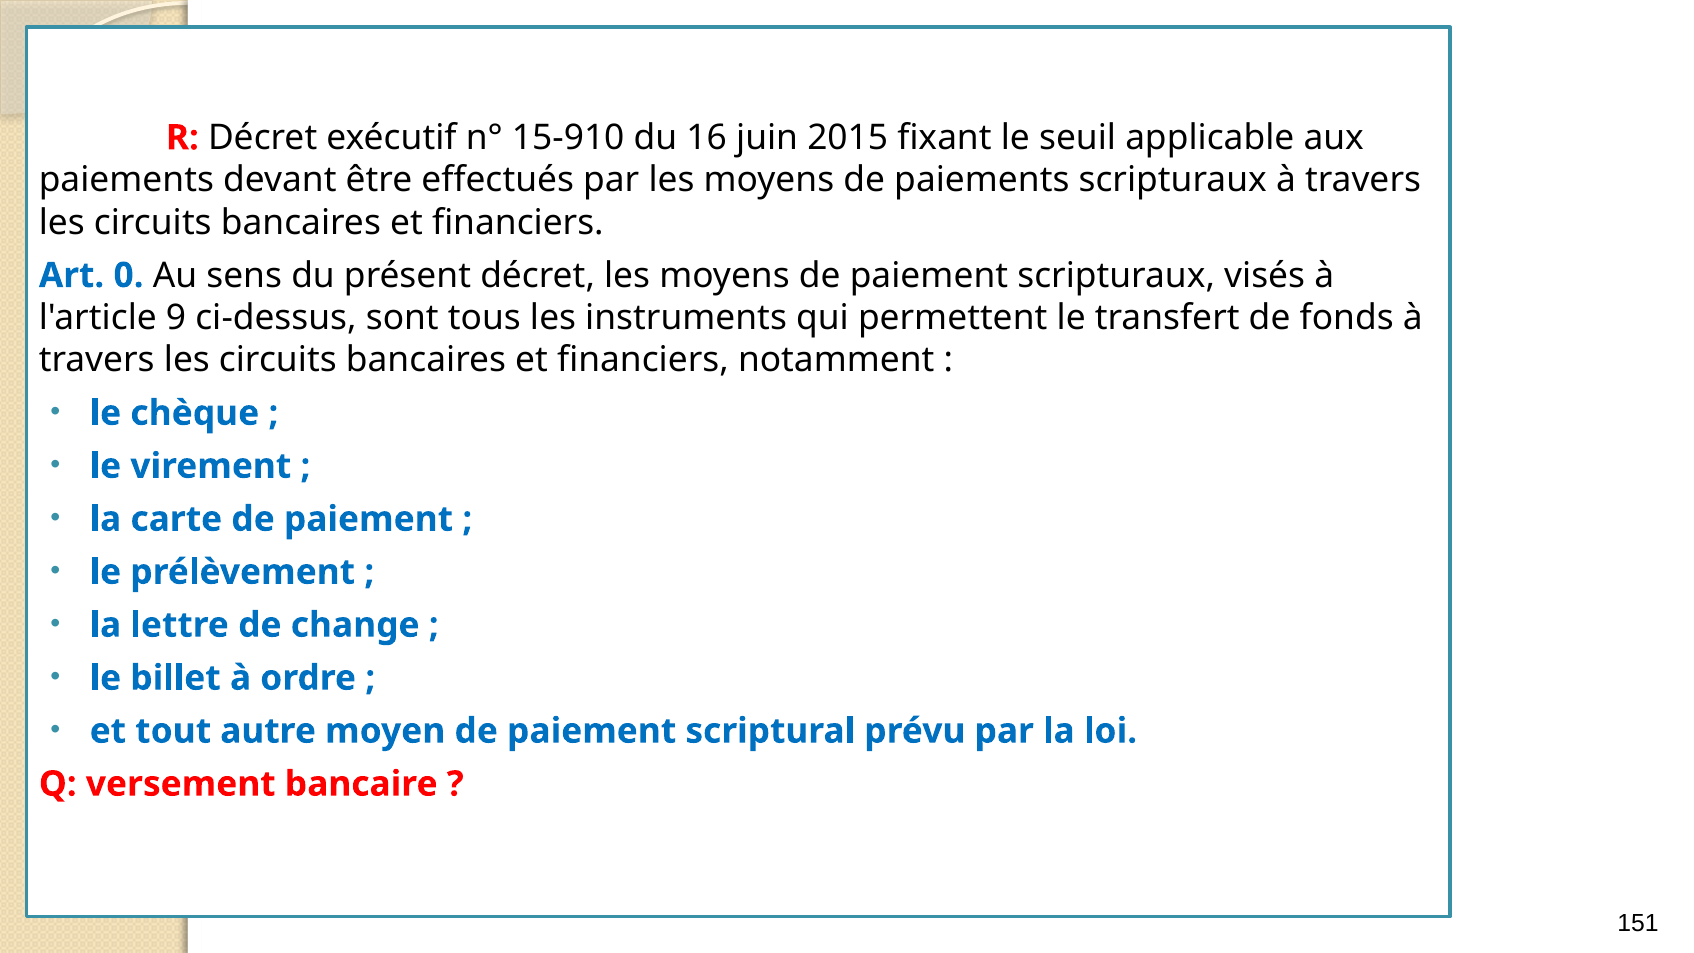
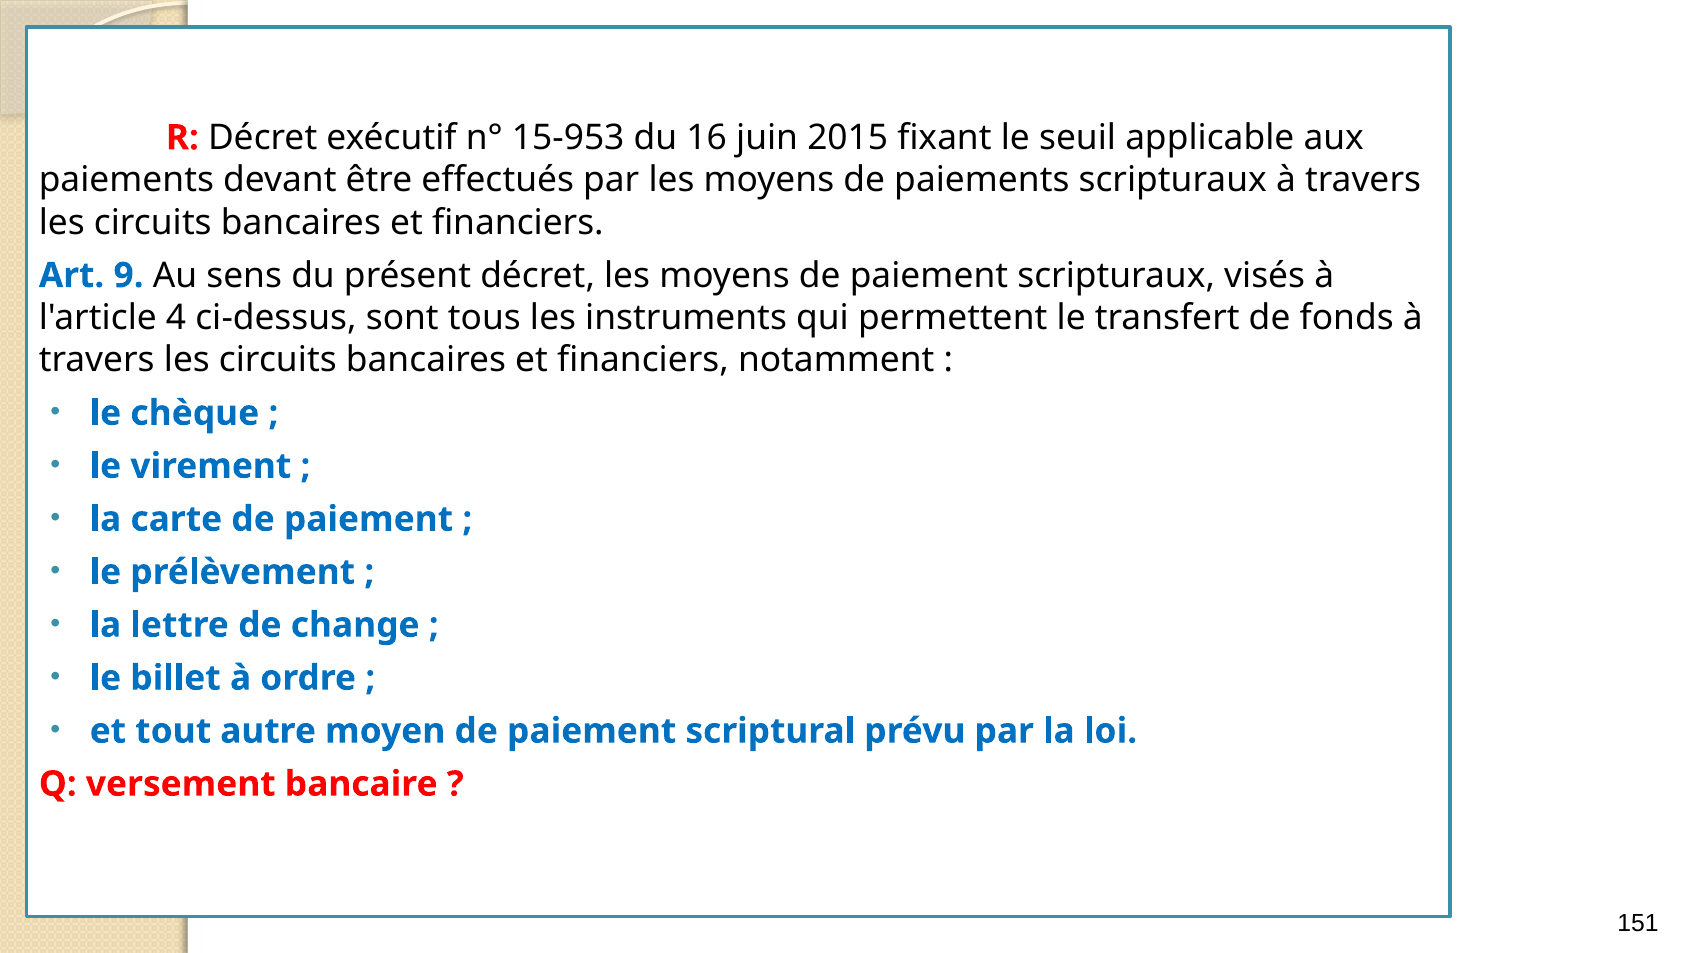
15-910: 15-910 -> 15-953 (568, 138)
0: 0 -> 9 (129, 275)
9: 9 -> 4 (176, 318)
